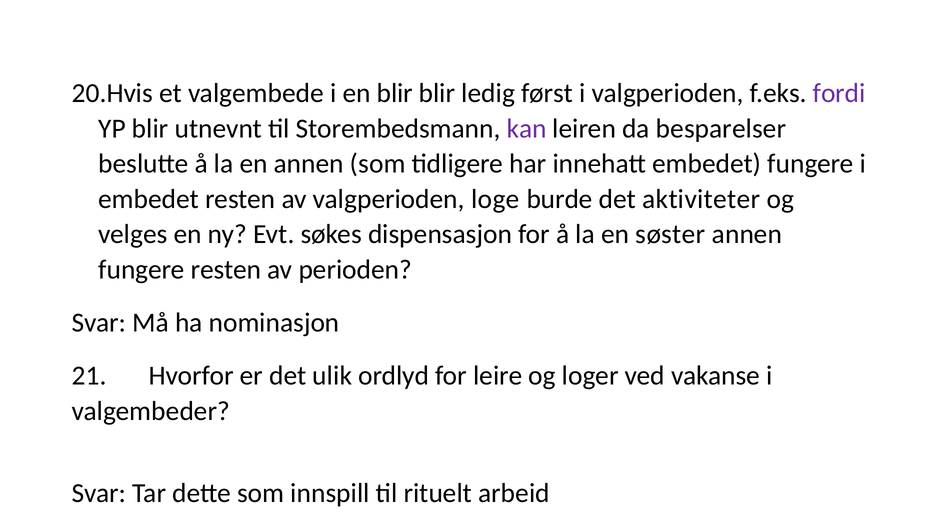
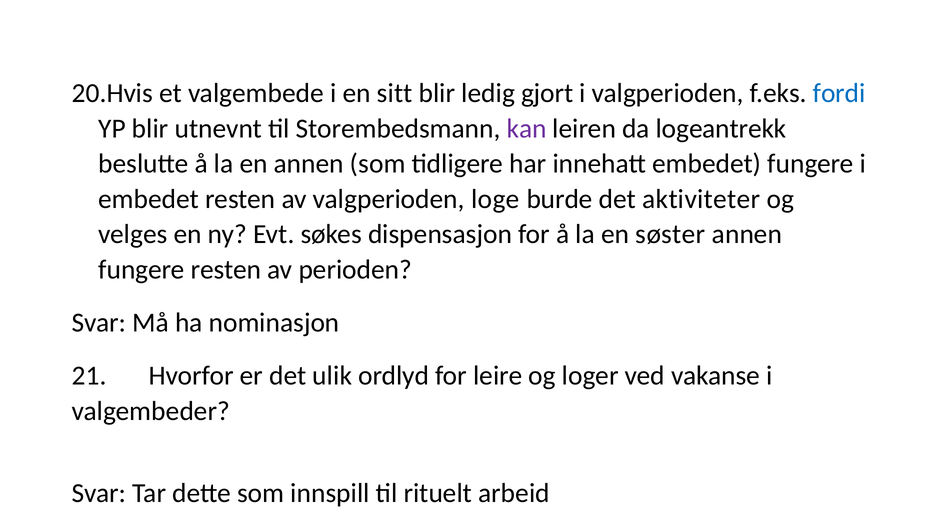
en blir: blir -> sitt (395, 93)
først: først -> gjort (547, 93)
fordi colour: purple -> blue (839, 93)
besparelser: besparelser -> logeantrekk (721, 128)
